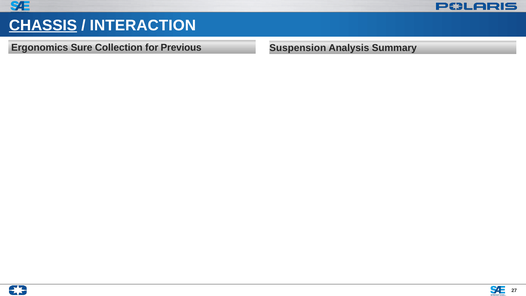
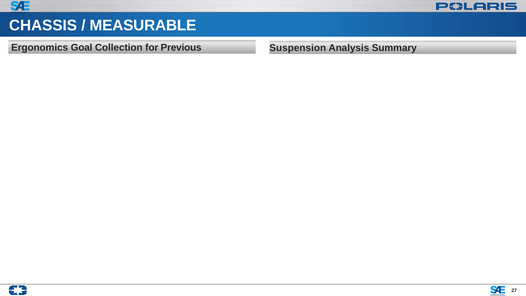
CHASSIS underline: present -> none (43, 25)
INTERACTION: INTERACTION -> MEASURABLE (143, 25)
Sure: Sure -> Goal (82, 48)
